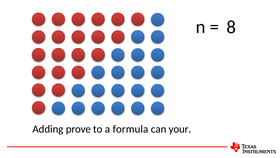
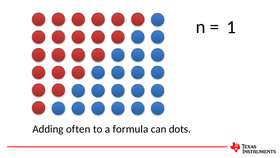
8: 8 -> 1 (231, 27)
prove: prove -> often (78, 129)
your: your -> dots (180, 129)
